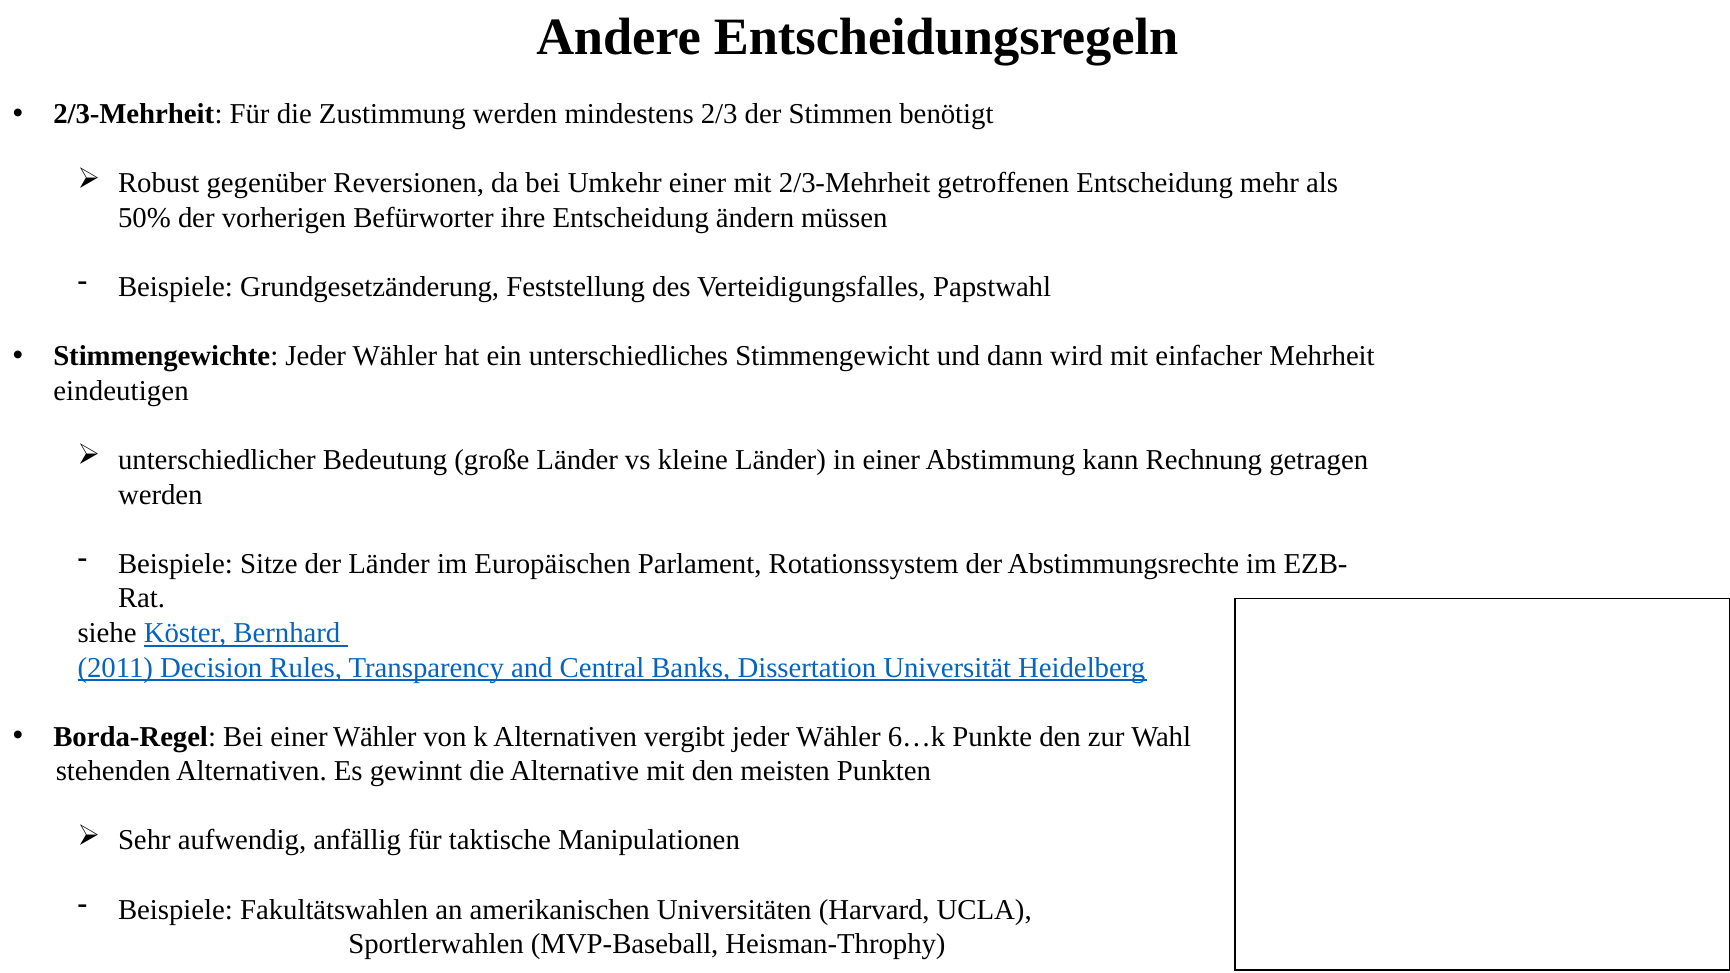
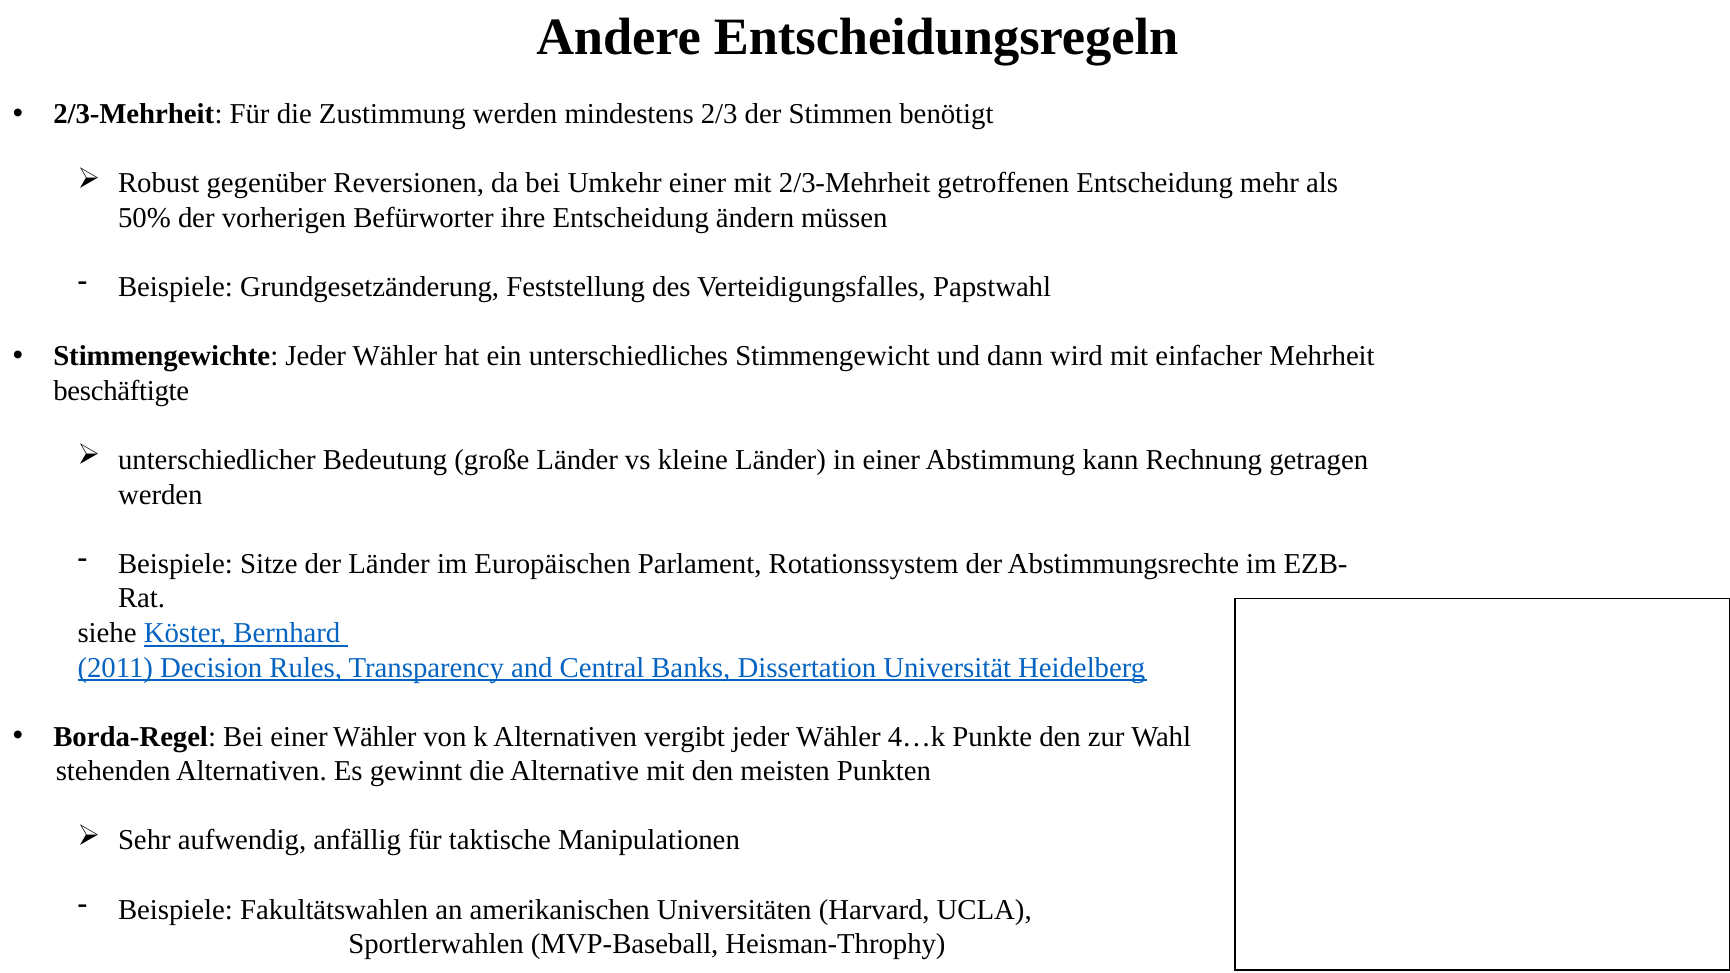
eindeutigen: eindeutigen -> beschäftigte (121, 391)
6…k: 6…k -> 4…k (917, 737)
